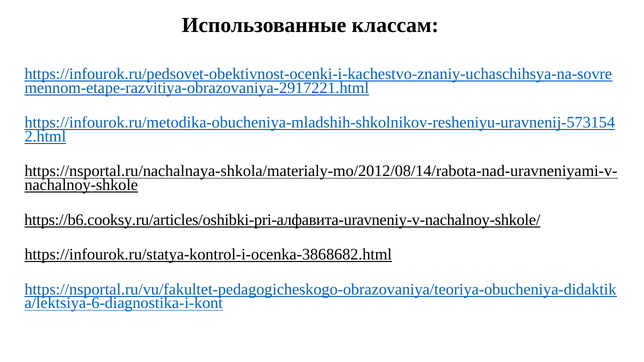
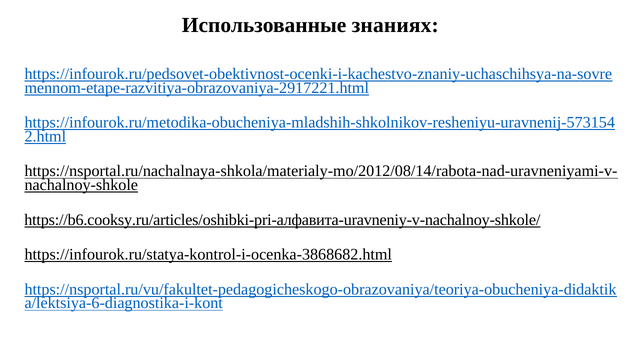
классам: классам -> знаниях (395, 25)
